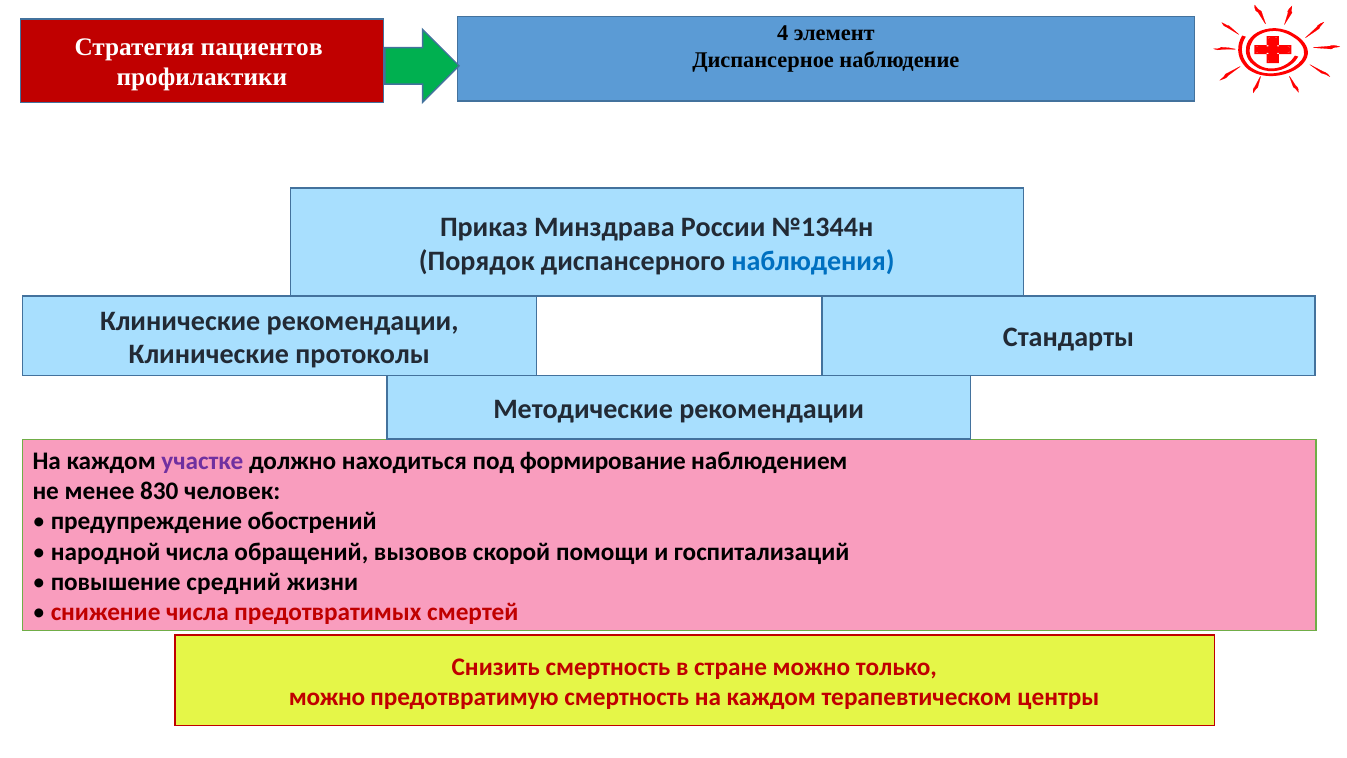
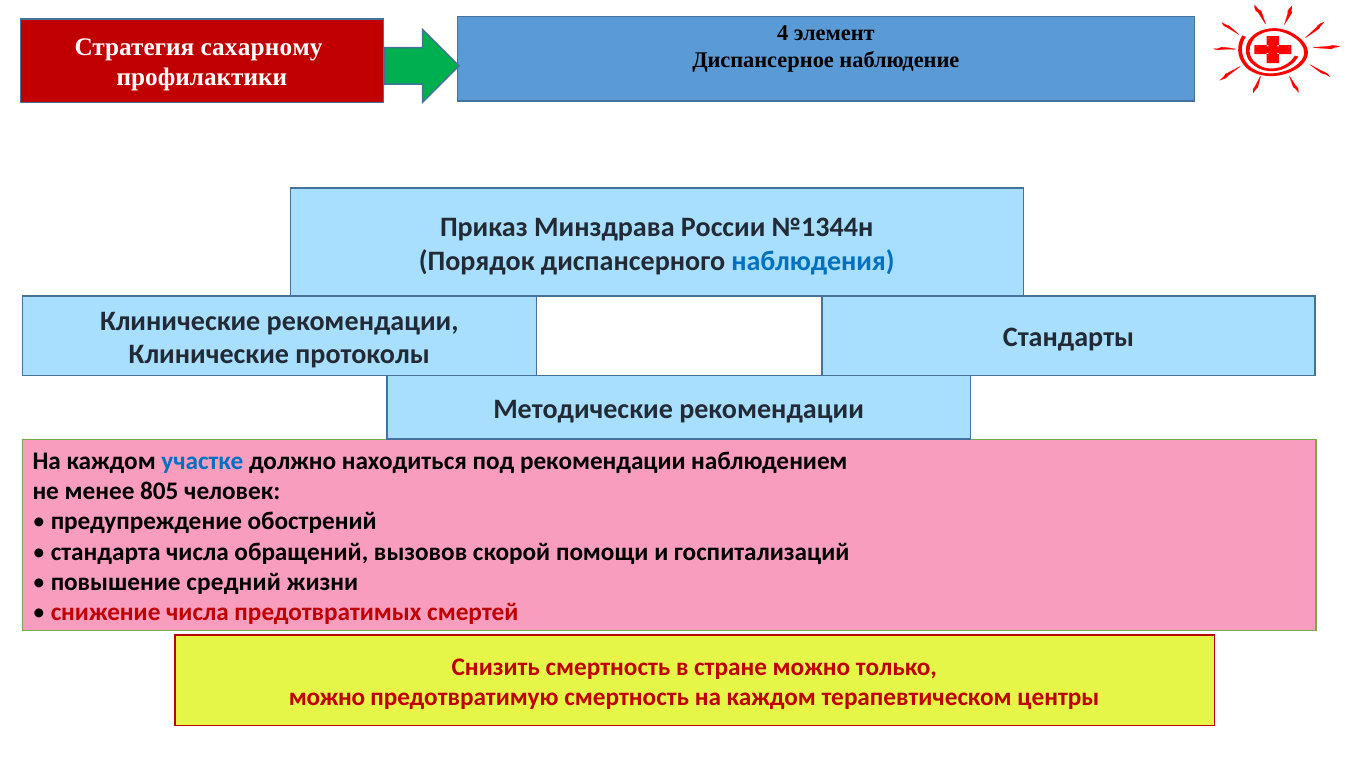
пациентов: пациентов -> сахарному (262, 47)
участке colour: purple -> blue (202, 461)
под формирование: формирование -> рекомендации (603, 461)
830: 830 -> 805 (159, 491)
народной: народной -> стандарта (106, 552)
